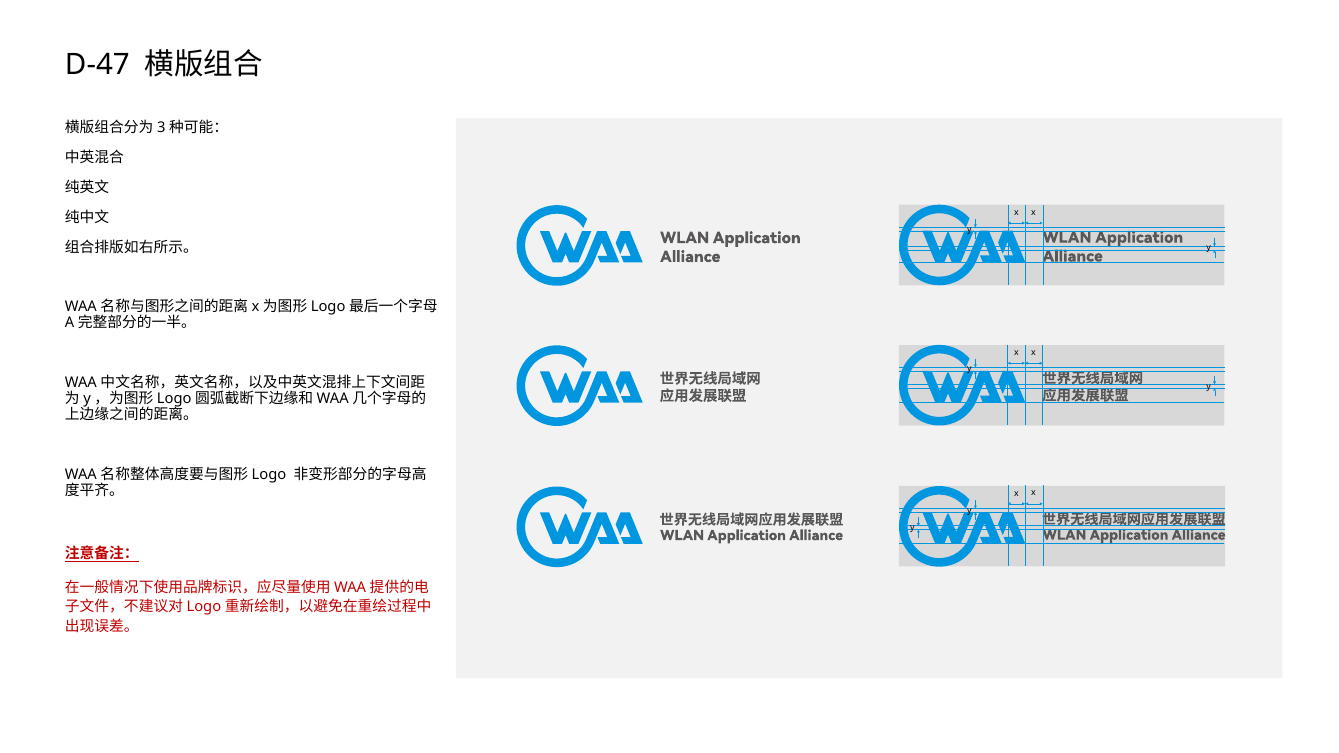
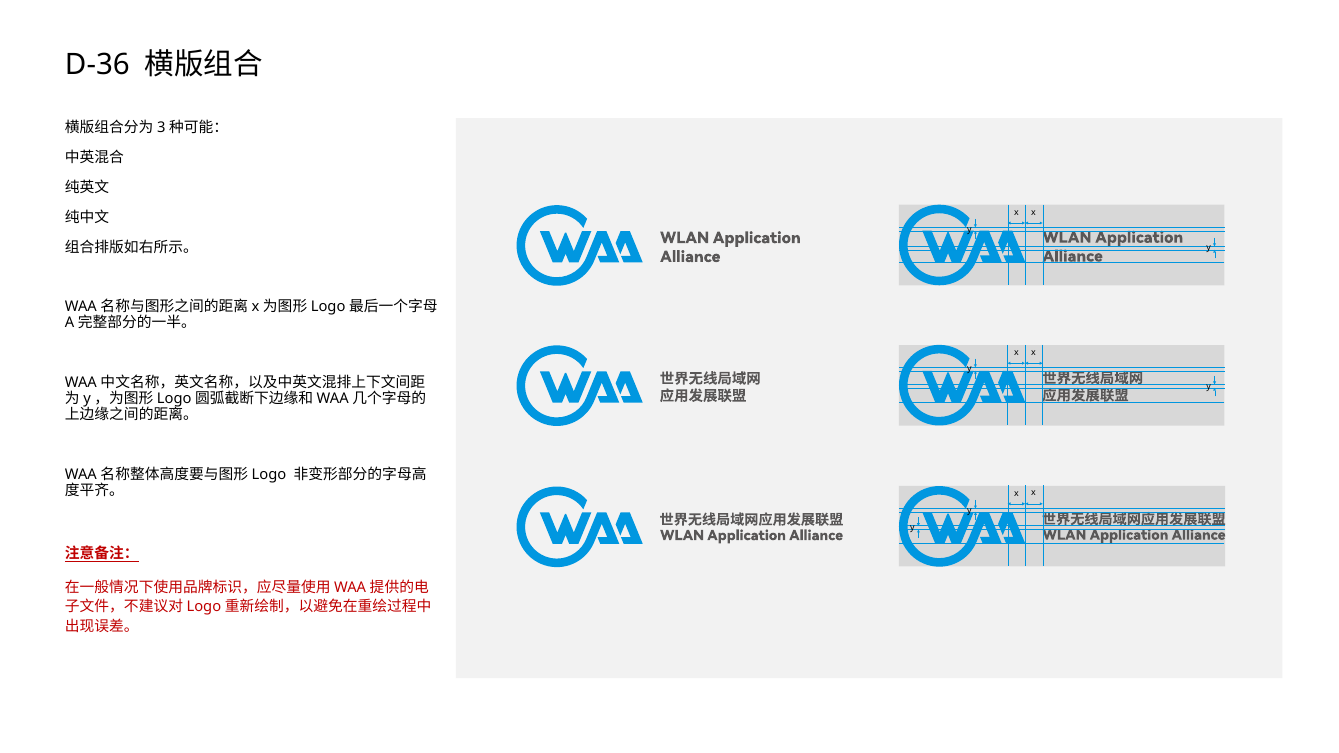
D-47: D-47 -> D-36 (97, 65)
